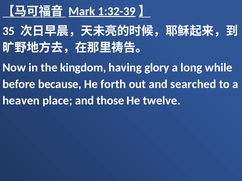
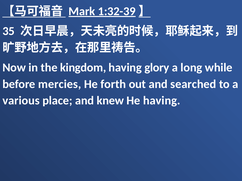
because: because -> mercies (60, 84)
heaven: heaven -> various (21, 101)
those: those -> knew (110, 101)
He twelve: twelve -> having (162, 101)
